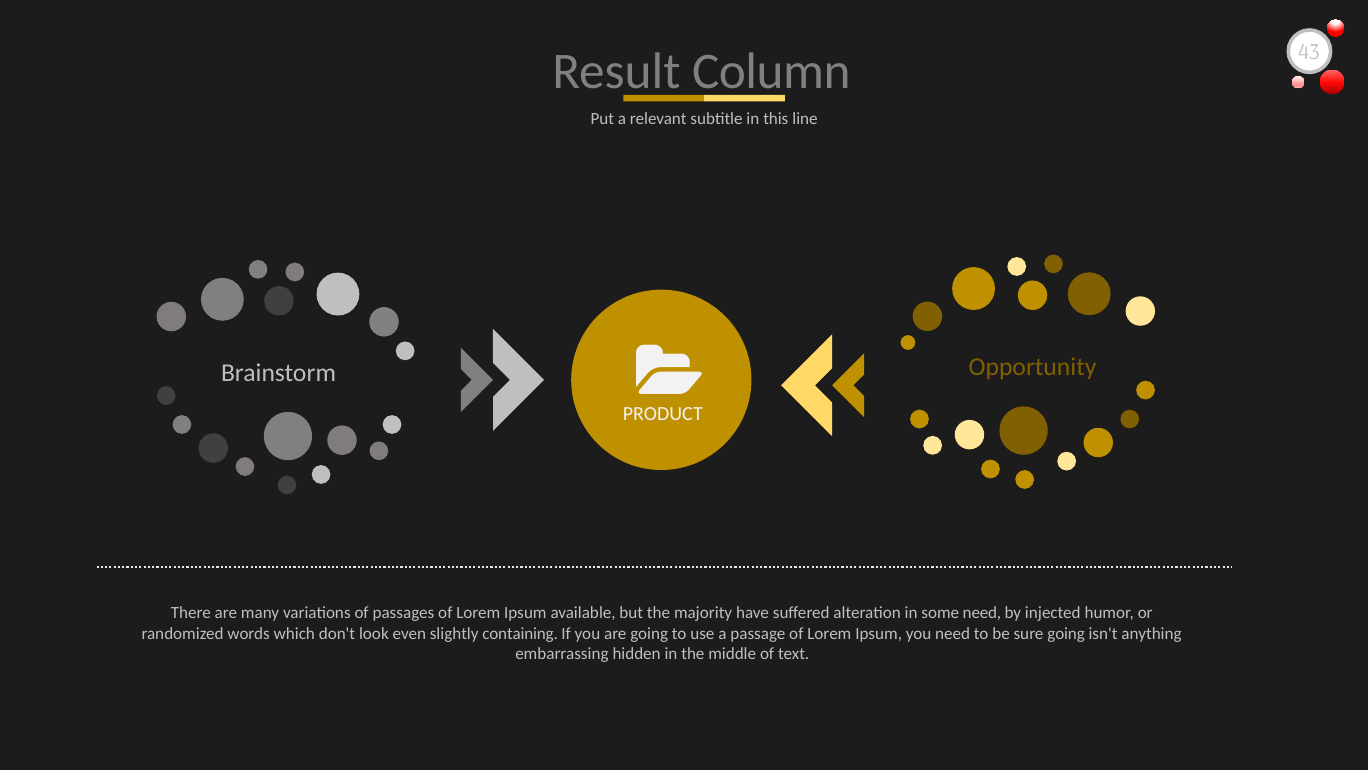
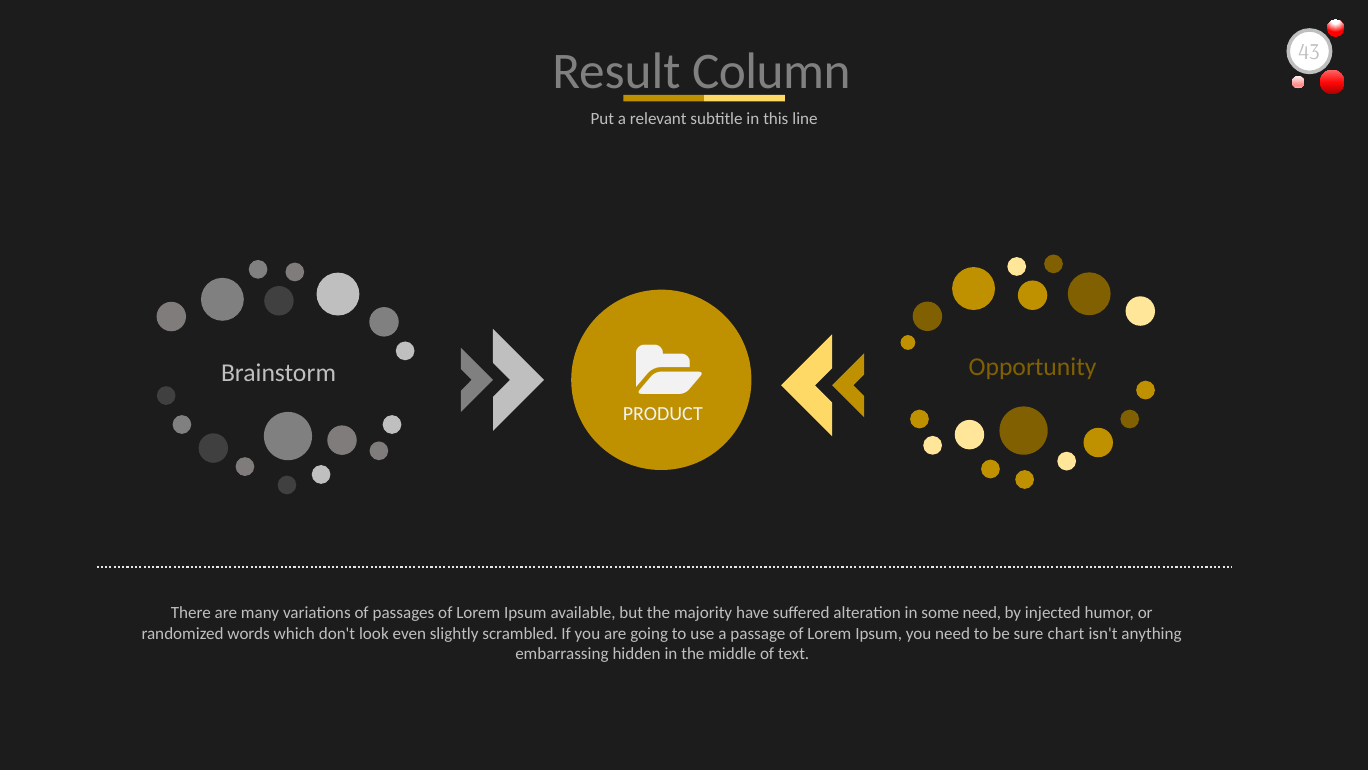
containing: containing -> scrambled (520, 633)
sure going: going -> chart (1066, 633)
